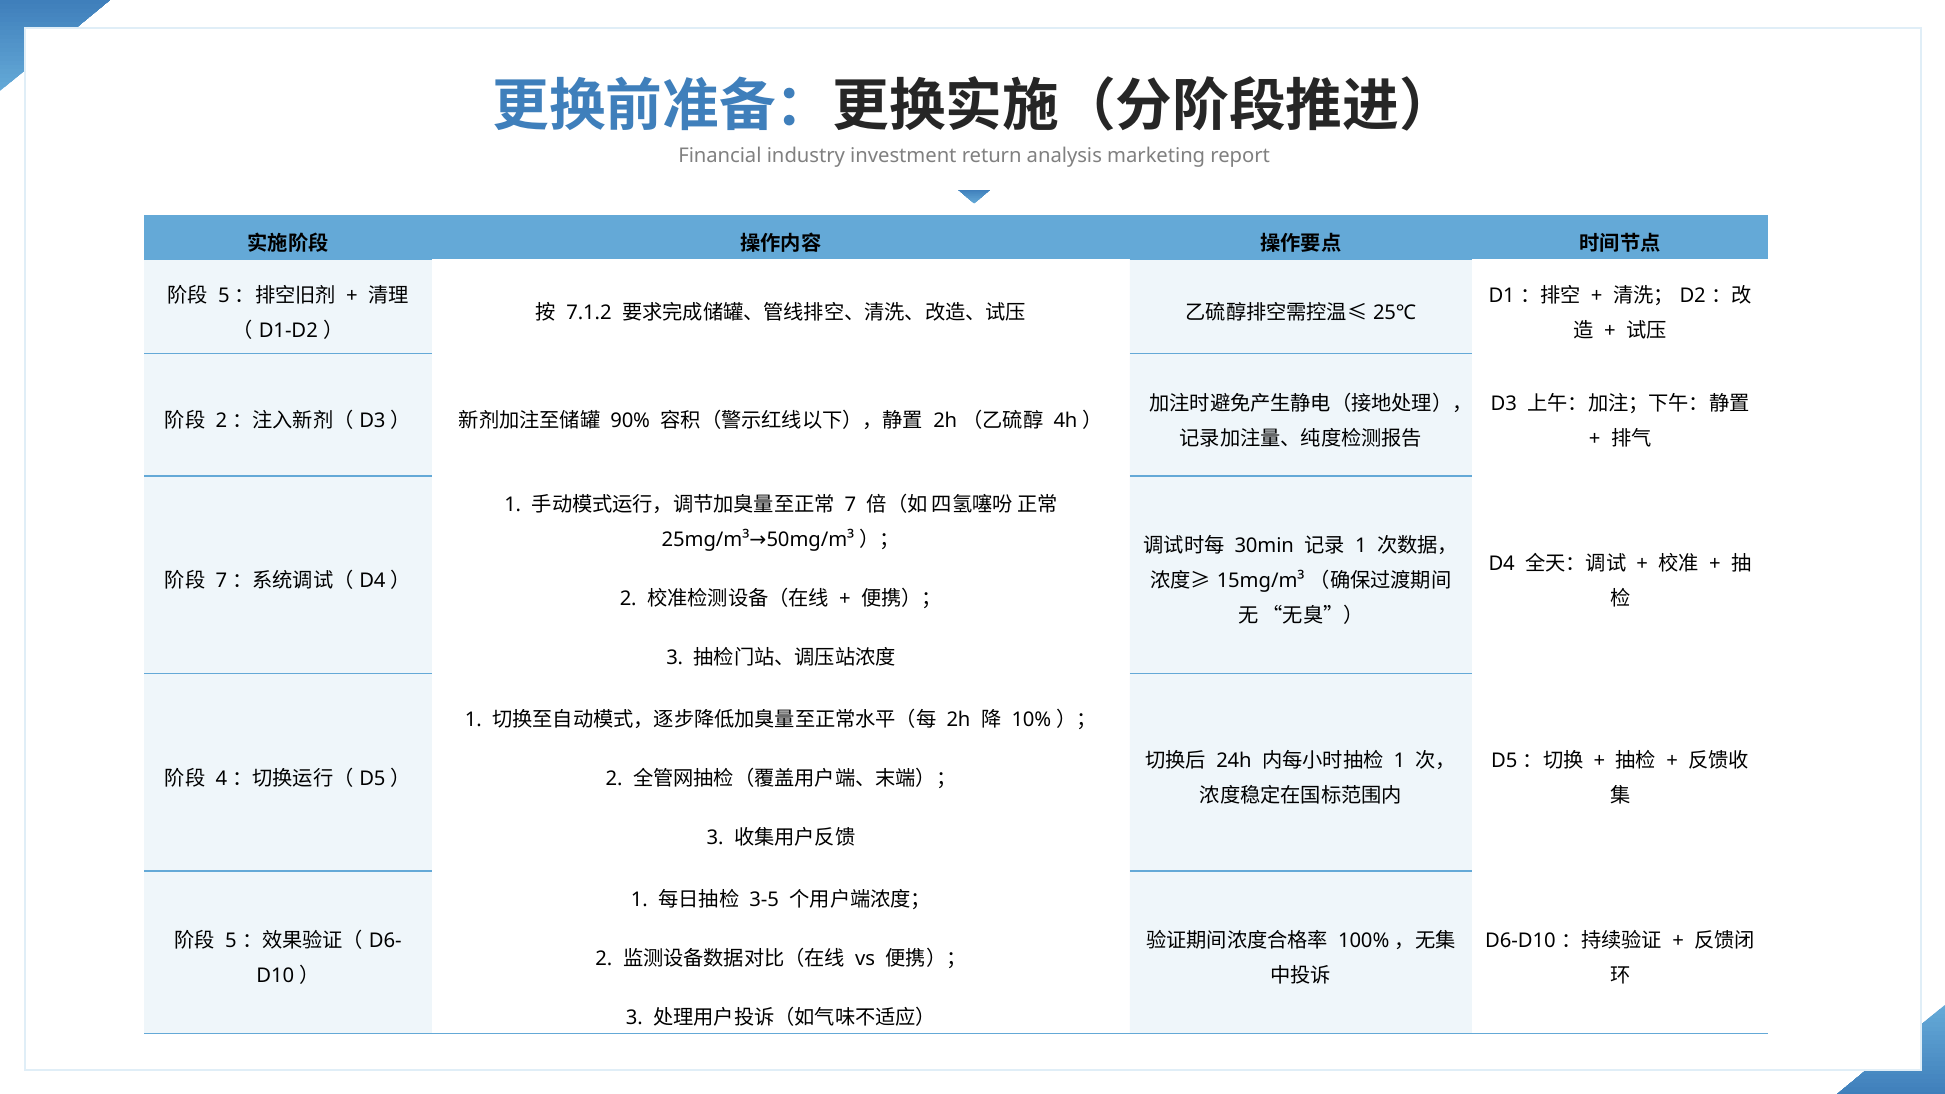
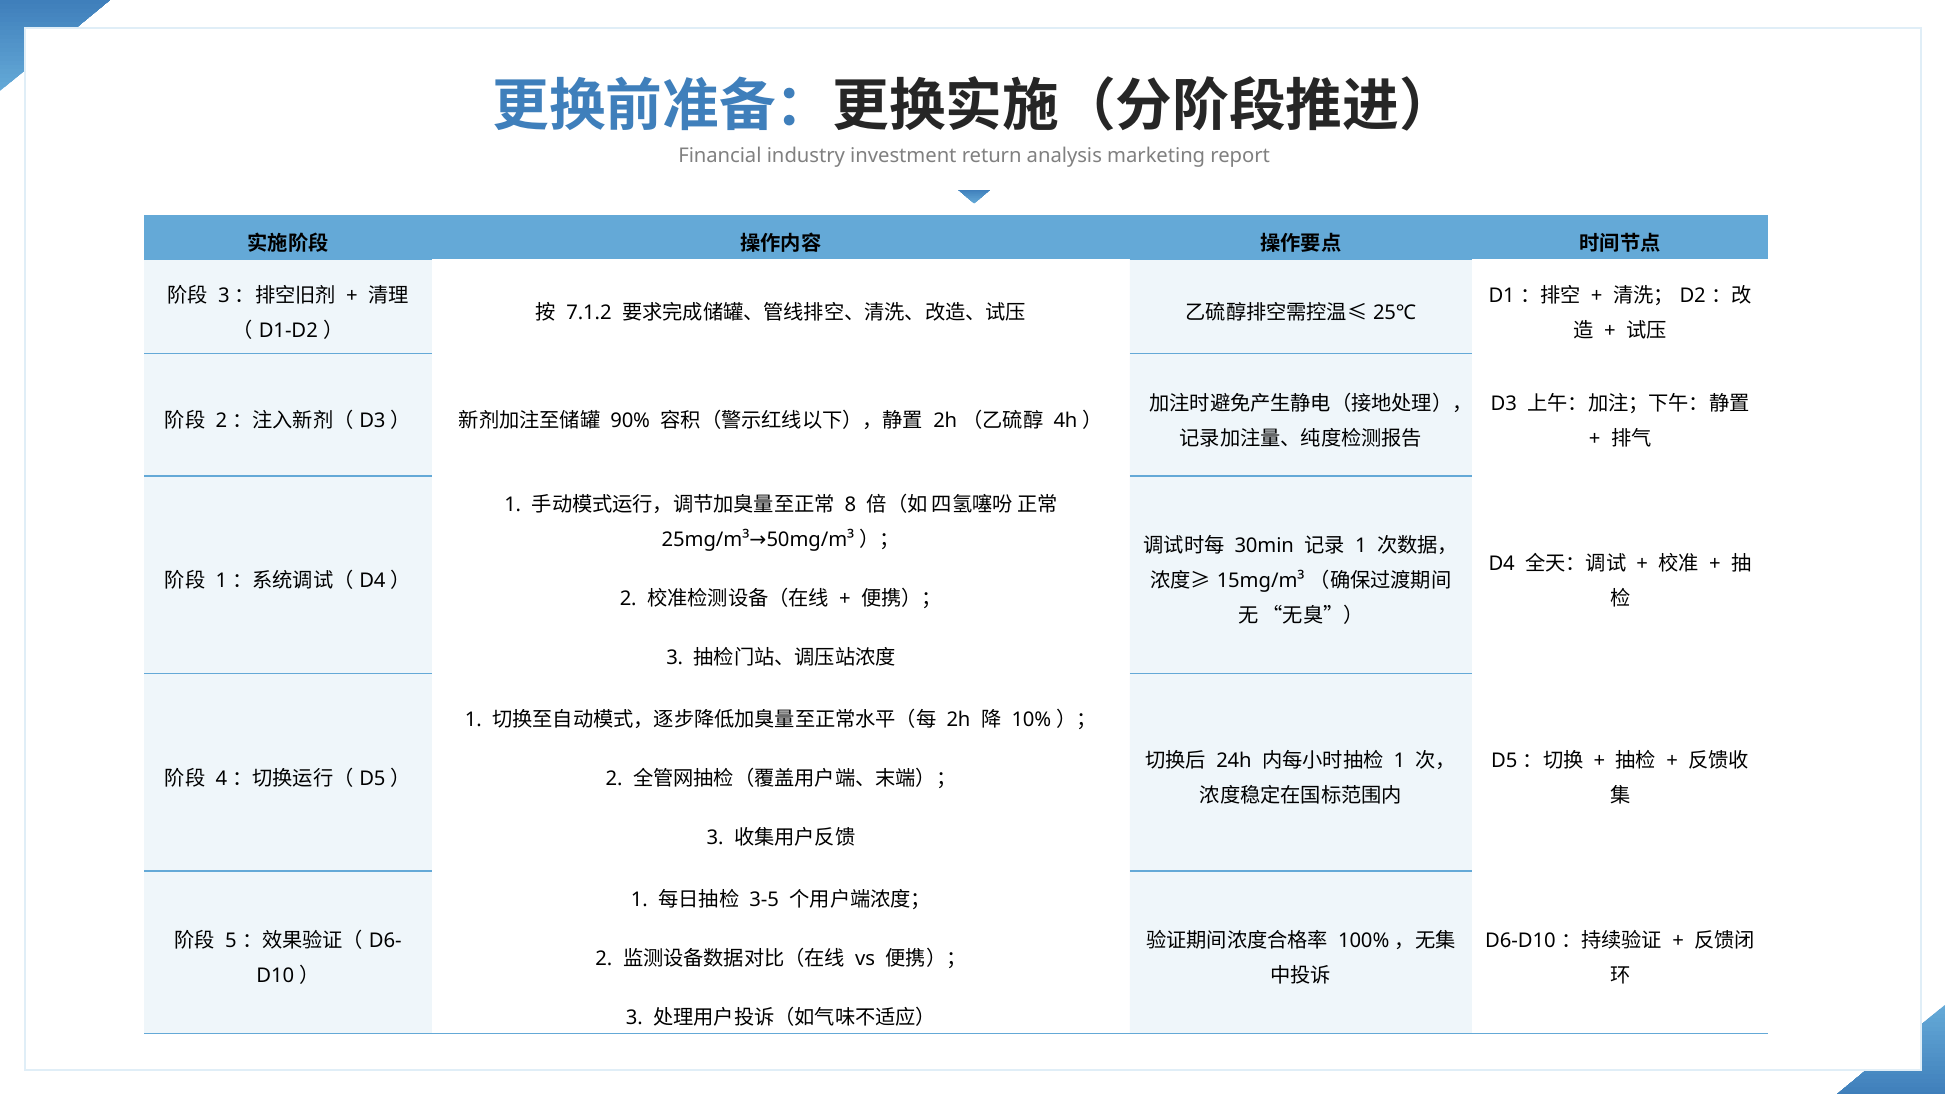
5: 5 -> 3 (224, 295)
7: 7 -> 8 (851, 504)
7: 7 -> 1 (221, 581)
